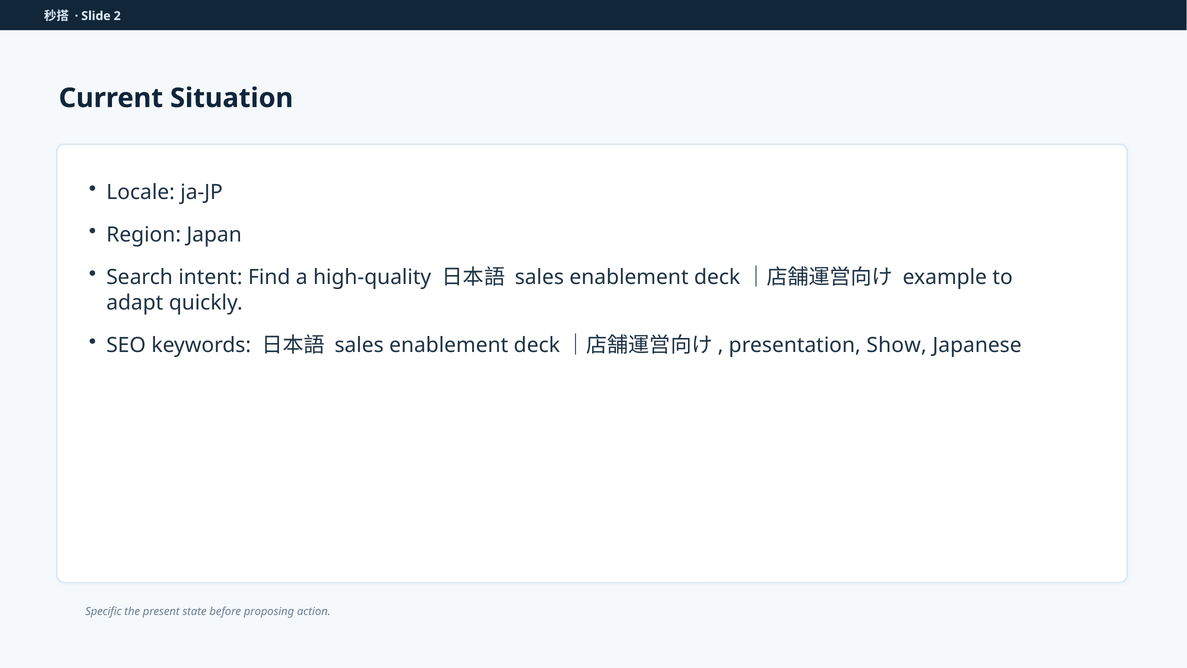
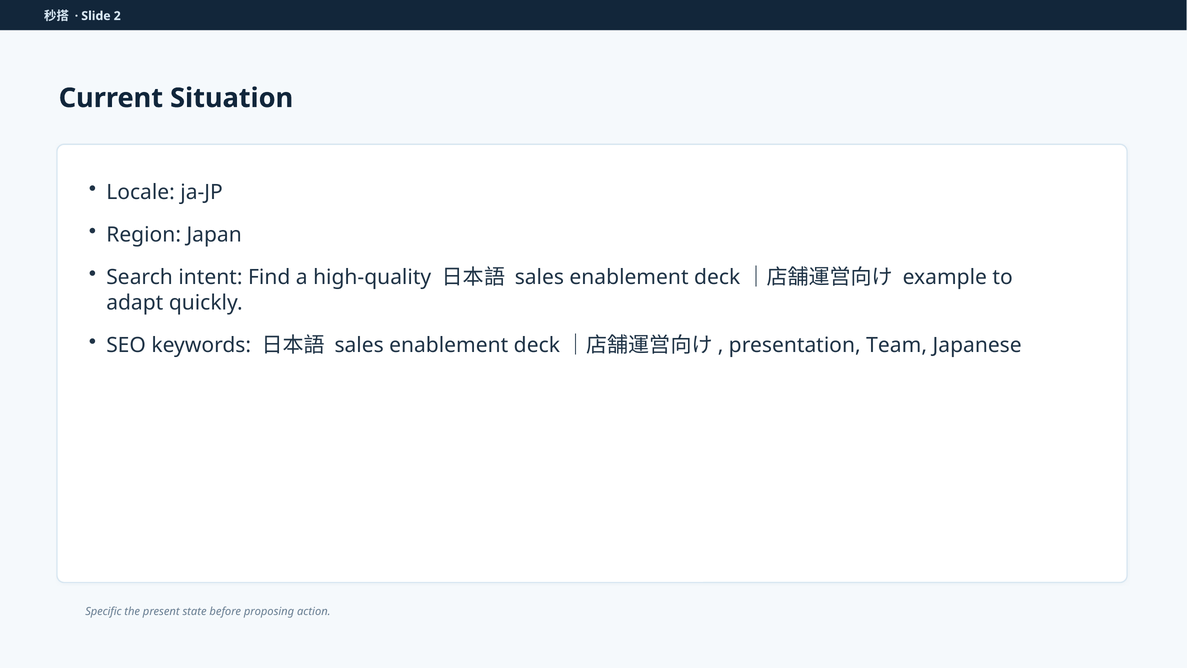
Show: Show -> Team (897, 345)
